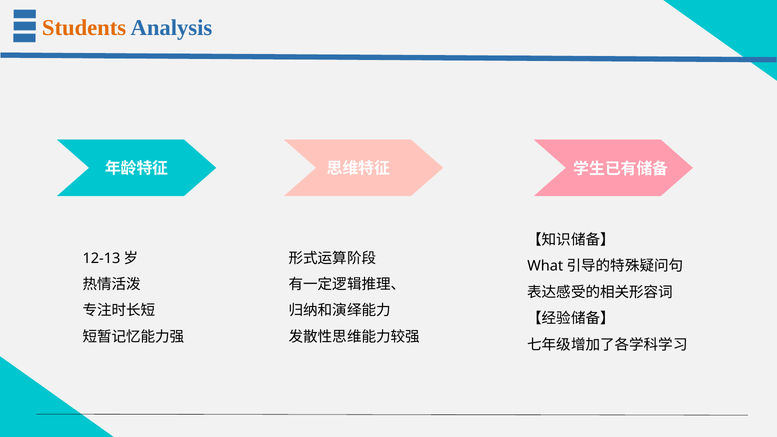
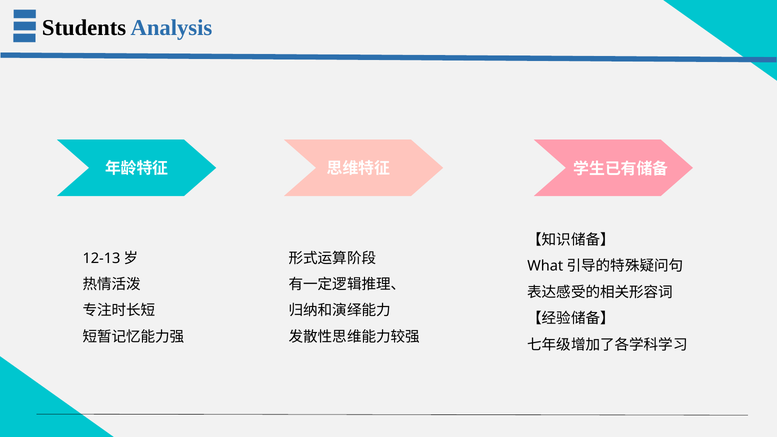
Students colour: orange -> black (84, 28)
